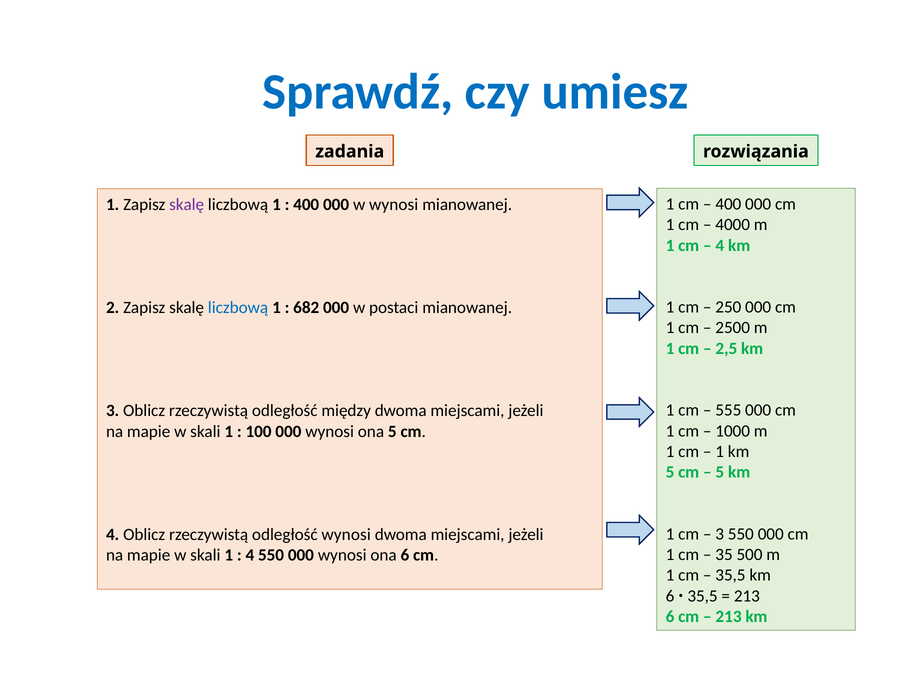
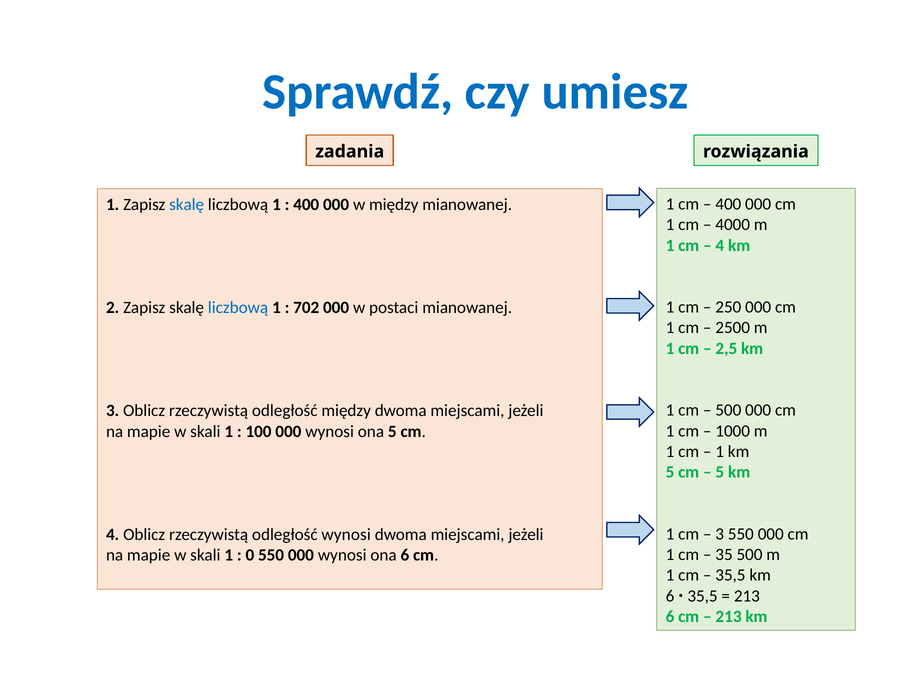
skalę colour: purple -> blue (187, 204)
w wynosi: wynosi -> między (394, 204)
682: 682 -> 702 (306, 308)
555: 555 -> 500 (728, 410)
4: 4 -> 0 (250, 555)
